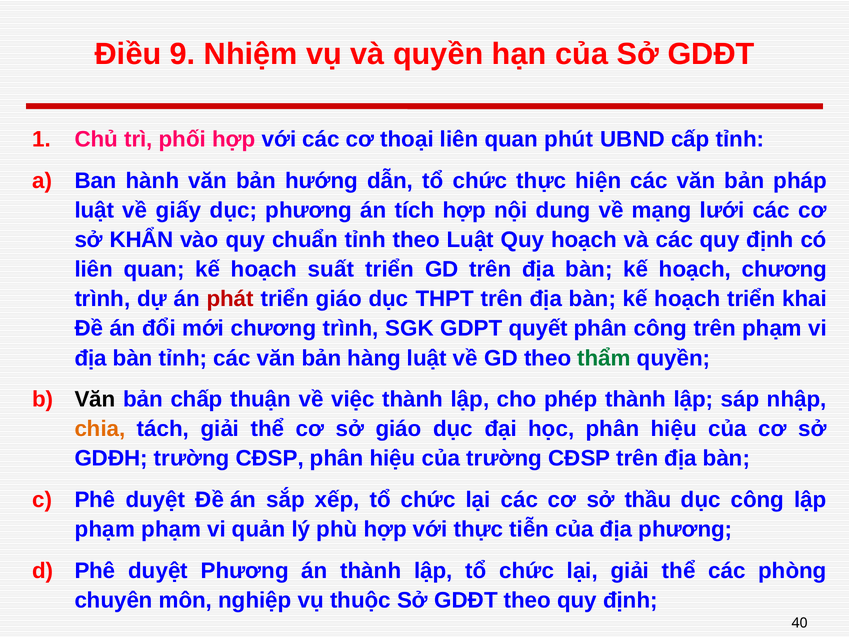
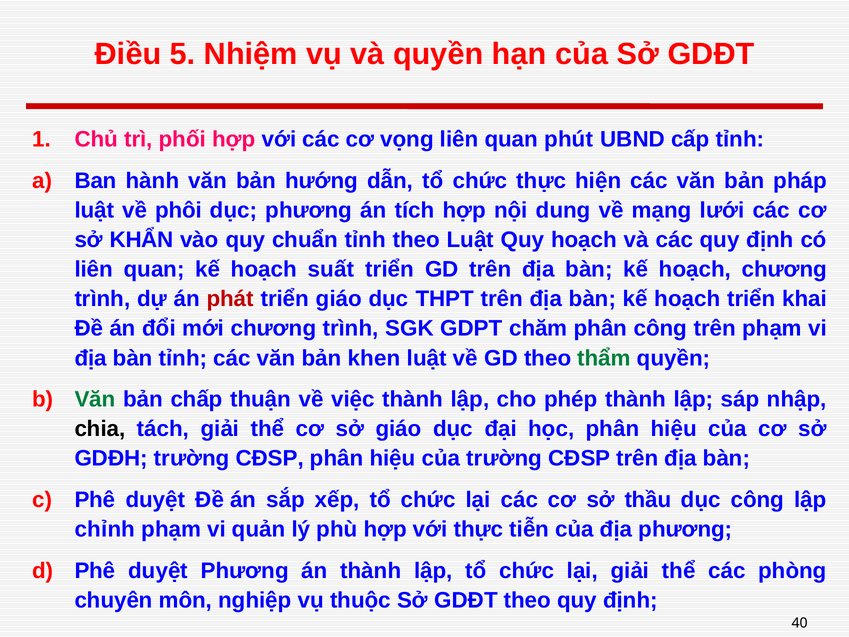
9: 9 -> 5 (183, 54)
thoại: thoại -> vọng (407, 139)
giấy: giấy -> phôi (179, 210)
quyết: quyết -> chăm (538, 328)
hàng: hàng -> khen (374, 358)
Văn colour: black -> green (95, 399)
chia colour: orange -> black (100, 429)
phạm: phạm -> chỉnh (105, 529)
